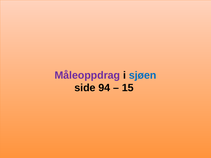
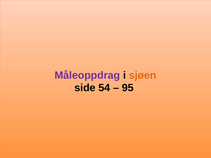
sjøen colour: blue -> orange (143, 75)
94: 94 -> 54 (104, 88)
15: 15 -> 95 (128, 88)
